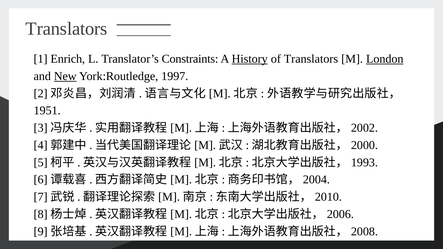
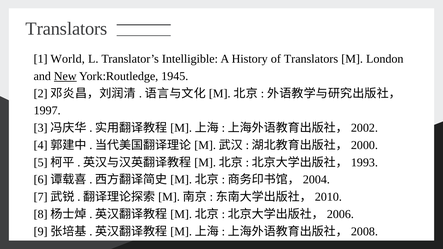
Enrich: Enrich -> World (68, 59)
Constraints: Constraints -> Intelligible (190, 59)
History underline: present -> none (250, 59)
London underline: present -> none (385, 59)
1997: 1997 -> 1945 (175, 76)
1951: 1951 -> 1997 (47, 111)
